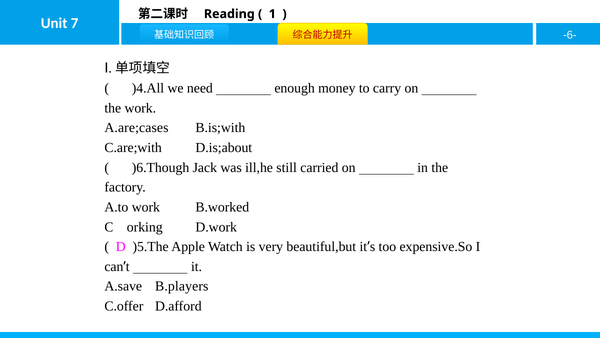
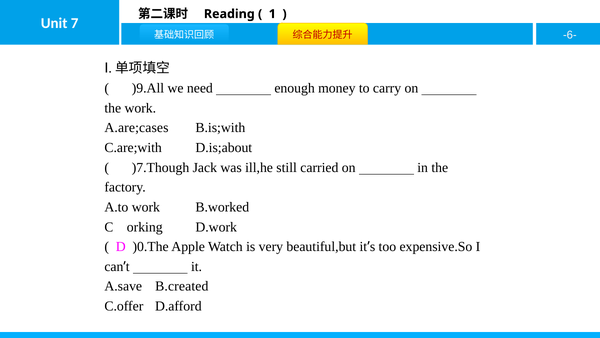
)4.All: )4.All -> )9.All (148, 88)
)6.Though: )6.Though -> )7.Though (161, 167)
)5.The: )5.The -> )0.The (151, 246)
B.players: B.players -> B.created (182, 286)
